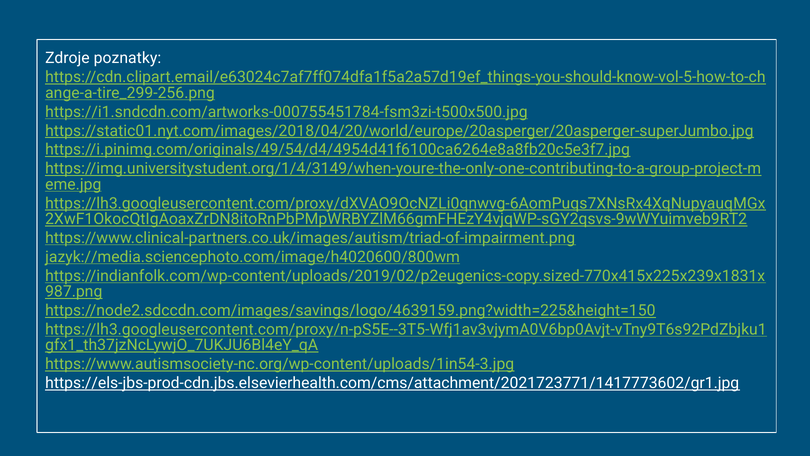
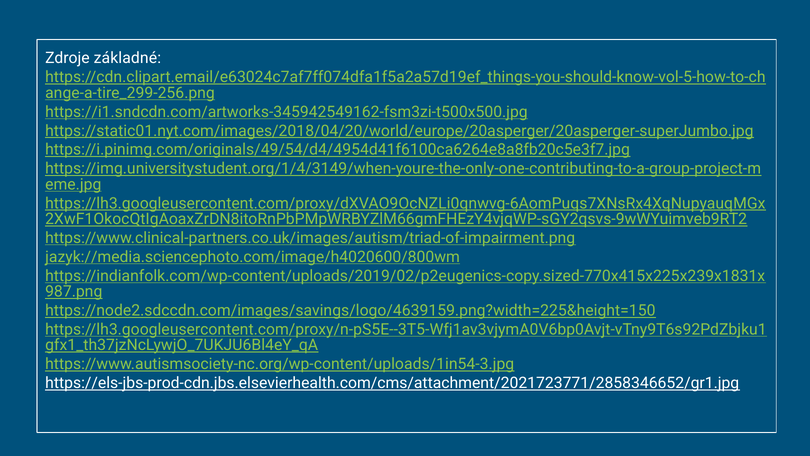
poznatky: poznatky -> základné (127, 58)
https://i1.sndcdn.com/artworks-000755451784-fsm3zi-t500x500.jpg: https://i1.sndcdn.com/artworks-000755451784-fsm3zi-t500x500.jpg -> https://i1.sndcdn.com/artworks-345942549162-fsm3zi-t500x500.jpg (286, 112)
https://els-jbs-prod-cdn.jbs.elsevierhealth.com/cms/attachment/2021723771/1417773602/gr1.jpg: https://els-jbs-prod-cdn.jbs.elsevierhealth.com/cms/attachment/2021723771/1417773602/gr1.jpg -> https://els-jbs-prod-cdn.jbs.elsevierhealth.com/cms/attachment/2021723771/2858346652/gr1.jpg (392, 383)
